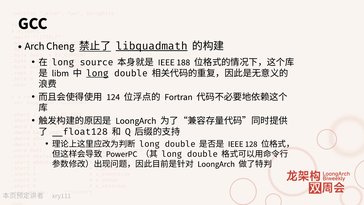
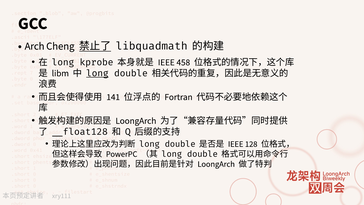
libquadmath underline: present -> none (152, 46)
source: source -> kprobe (97, 62)
188: 188 -> 458 (183, 62)
124: 124 -> 141 (113, 97)
